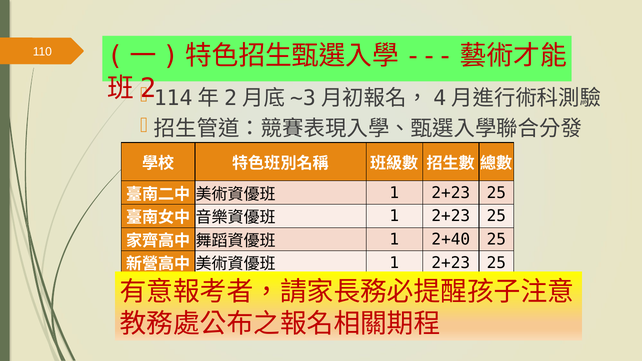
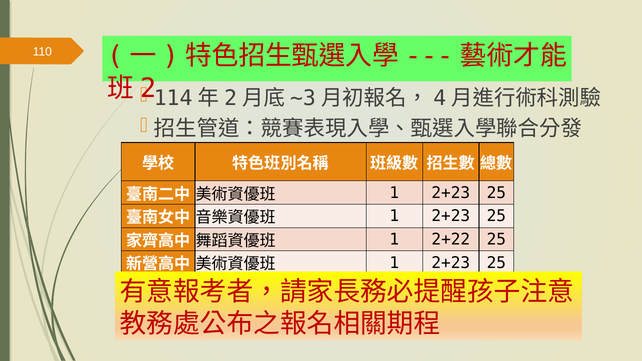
2+40: 2+40 -> 2+22 (451, 240)
